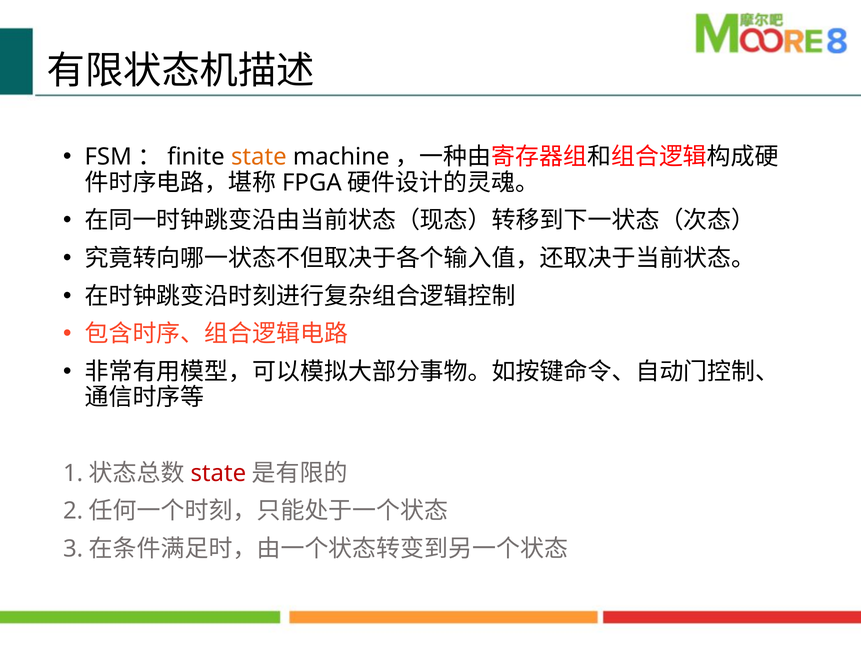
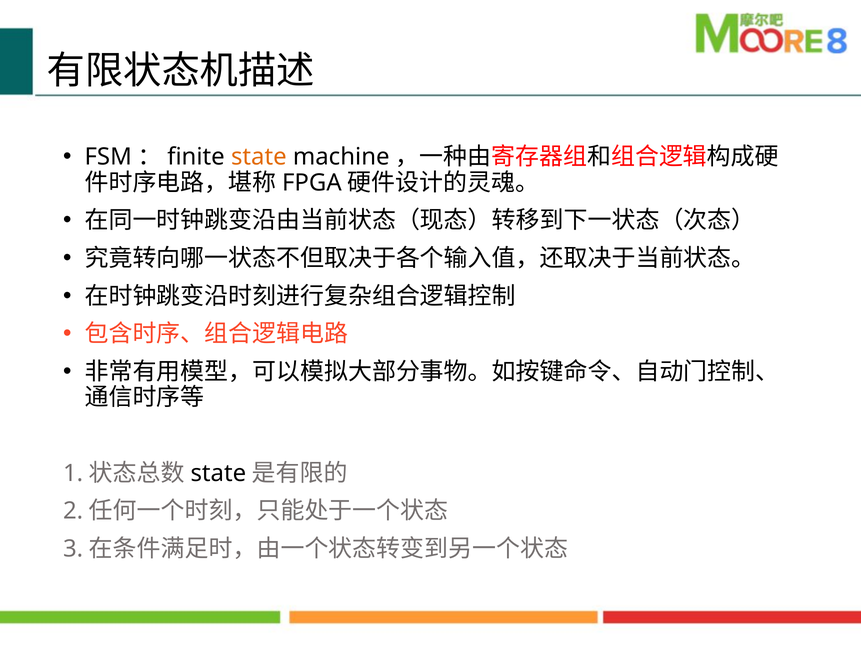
state colour: red -> black (218, 473)
